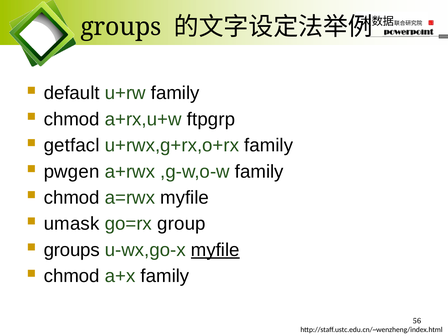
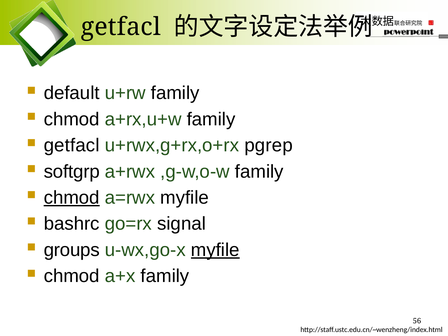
groups: groups -> getfacl (121, 27)
a+rx,u+w ftpgrp: ftpgrp -> family (211, 119)
u+rwx,g+rx,o+rx family: family -> pgrep (269, 145)
pwgen: pwgen -> softgrp (72, 172)
chmod underline: none -> present (72, 198)
umask: umask -> bashrc (72, 224)
group: group -> signal (182, 224)
